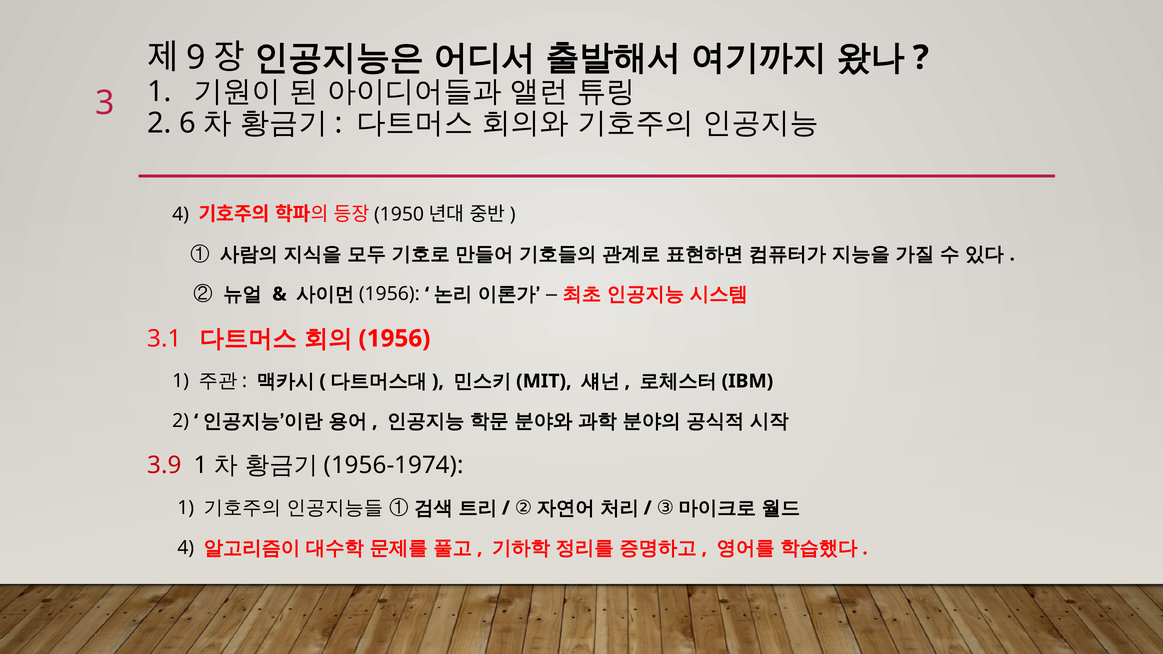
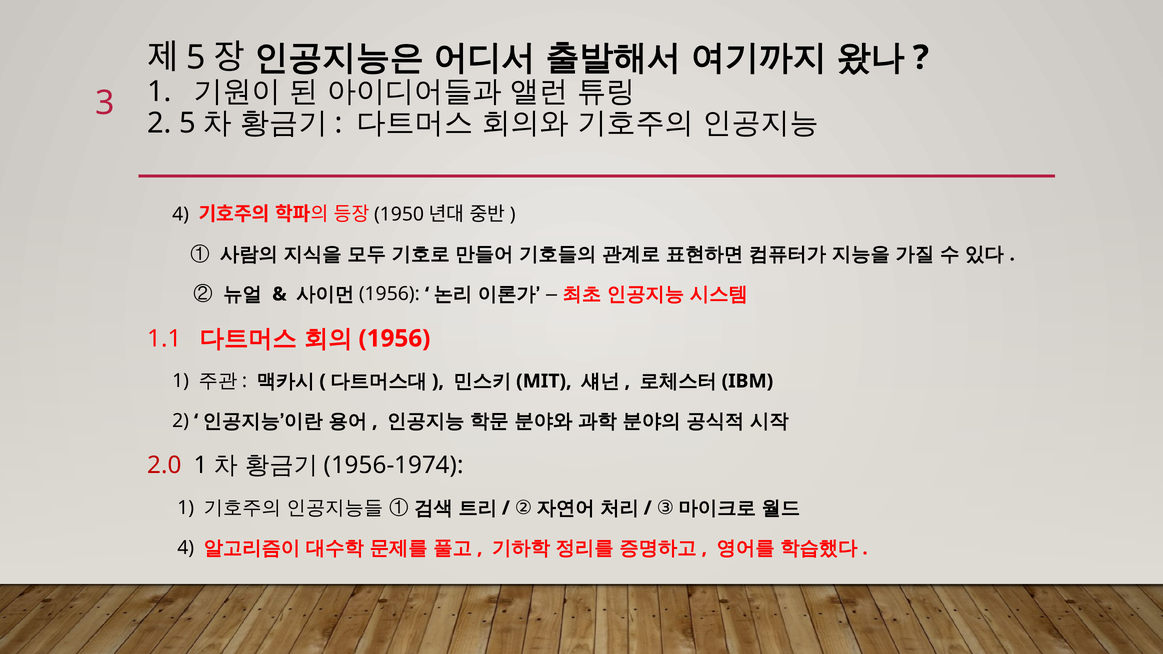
9: 9 -> 5 (196, 58)
2 6: 6 -> 5 (187, 123)
3.1: 3.1 -> 1.1 (164, 339)
3.9: 3.9 -> 2.0 (164, 466)
